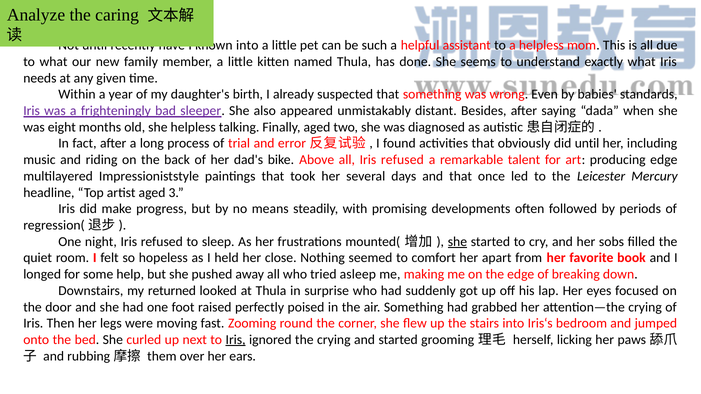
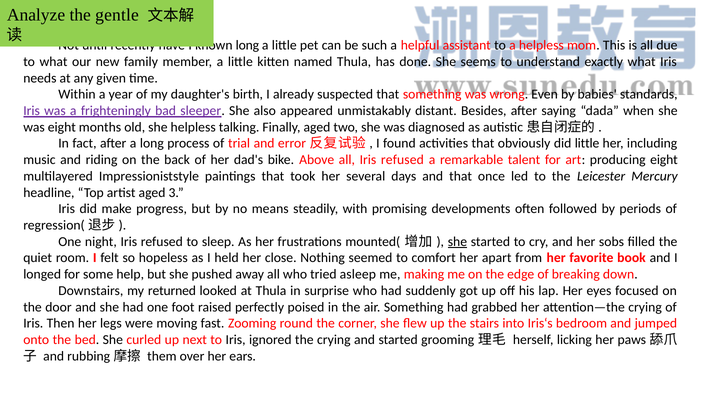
caring: caring -> gentle (117, 15)
into: into -> long (247, 45)
did until: until -> little (587, 144)
producing edge: edge -> eight (664, 160)
Iris underline: present -> none (236, 340)
